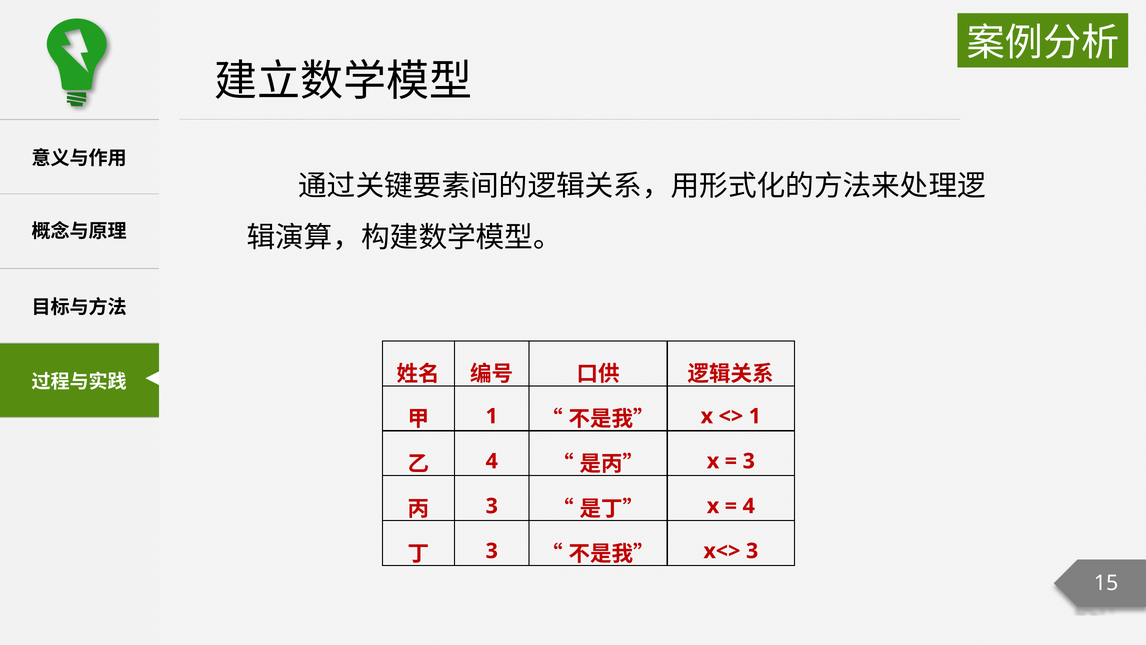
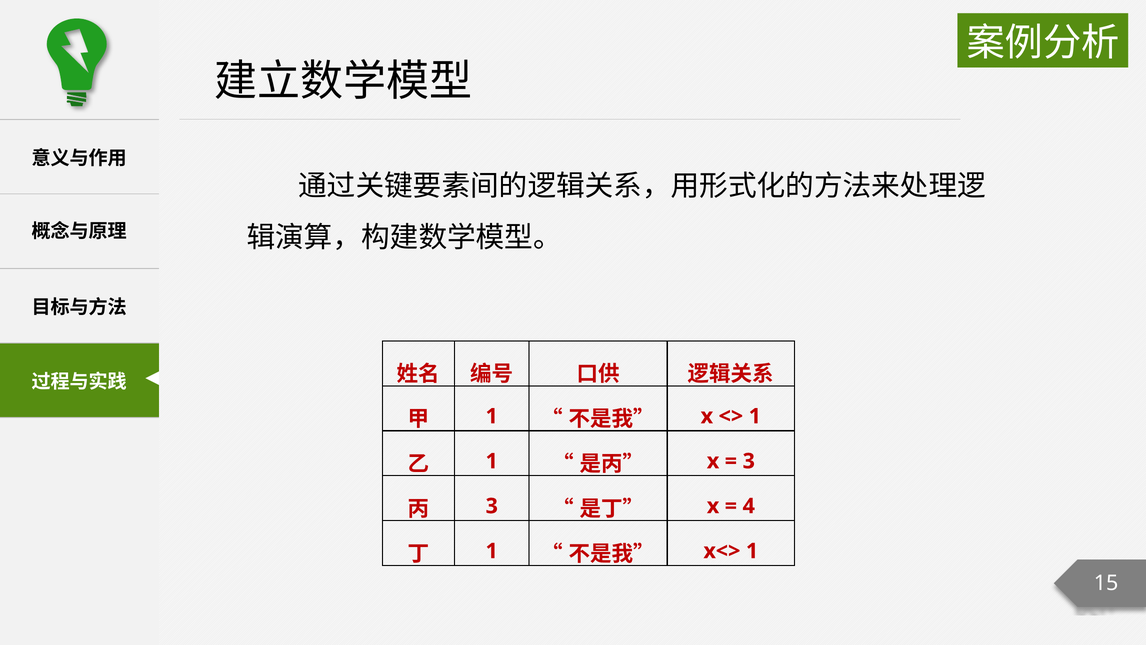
4: 4 -> 1 (492, 461)
3: 3 -> 1 (492, 551)
x<> 3: 3 -> 1 (752, 551)
